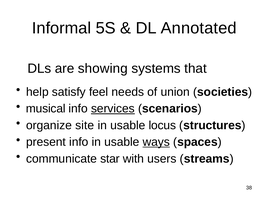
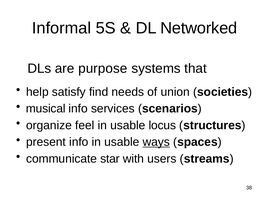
Annotated: Annotated -> Networked (199, 28)
showing: showing -> purpose (103, 68)
feel: feel -> find (99, 92)
services underline: present -> none (113, 109)
site: site -> feel (85, 125)
